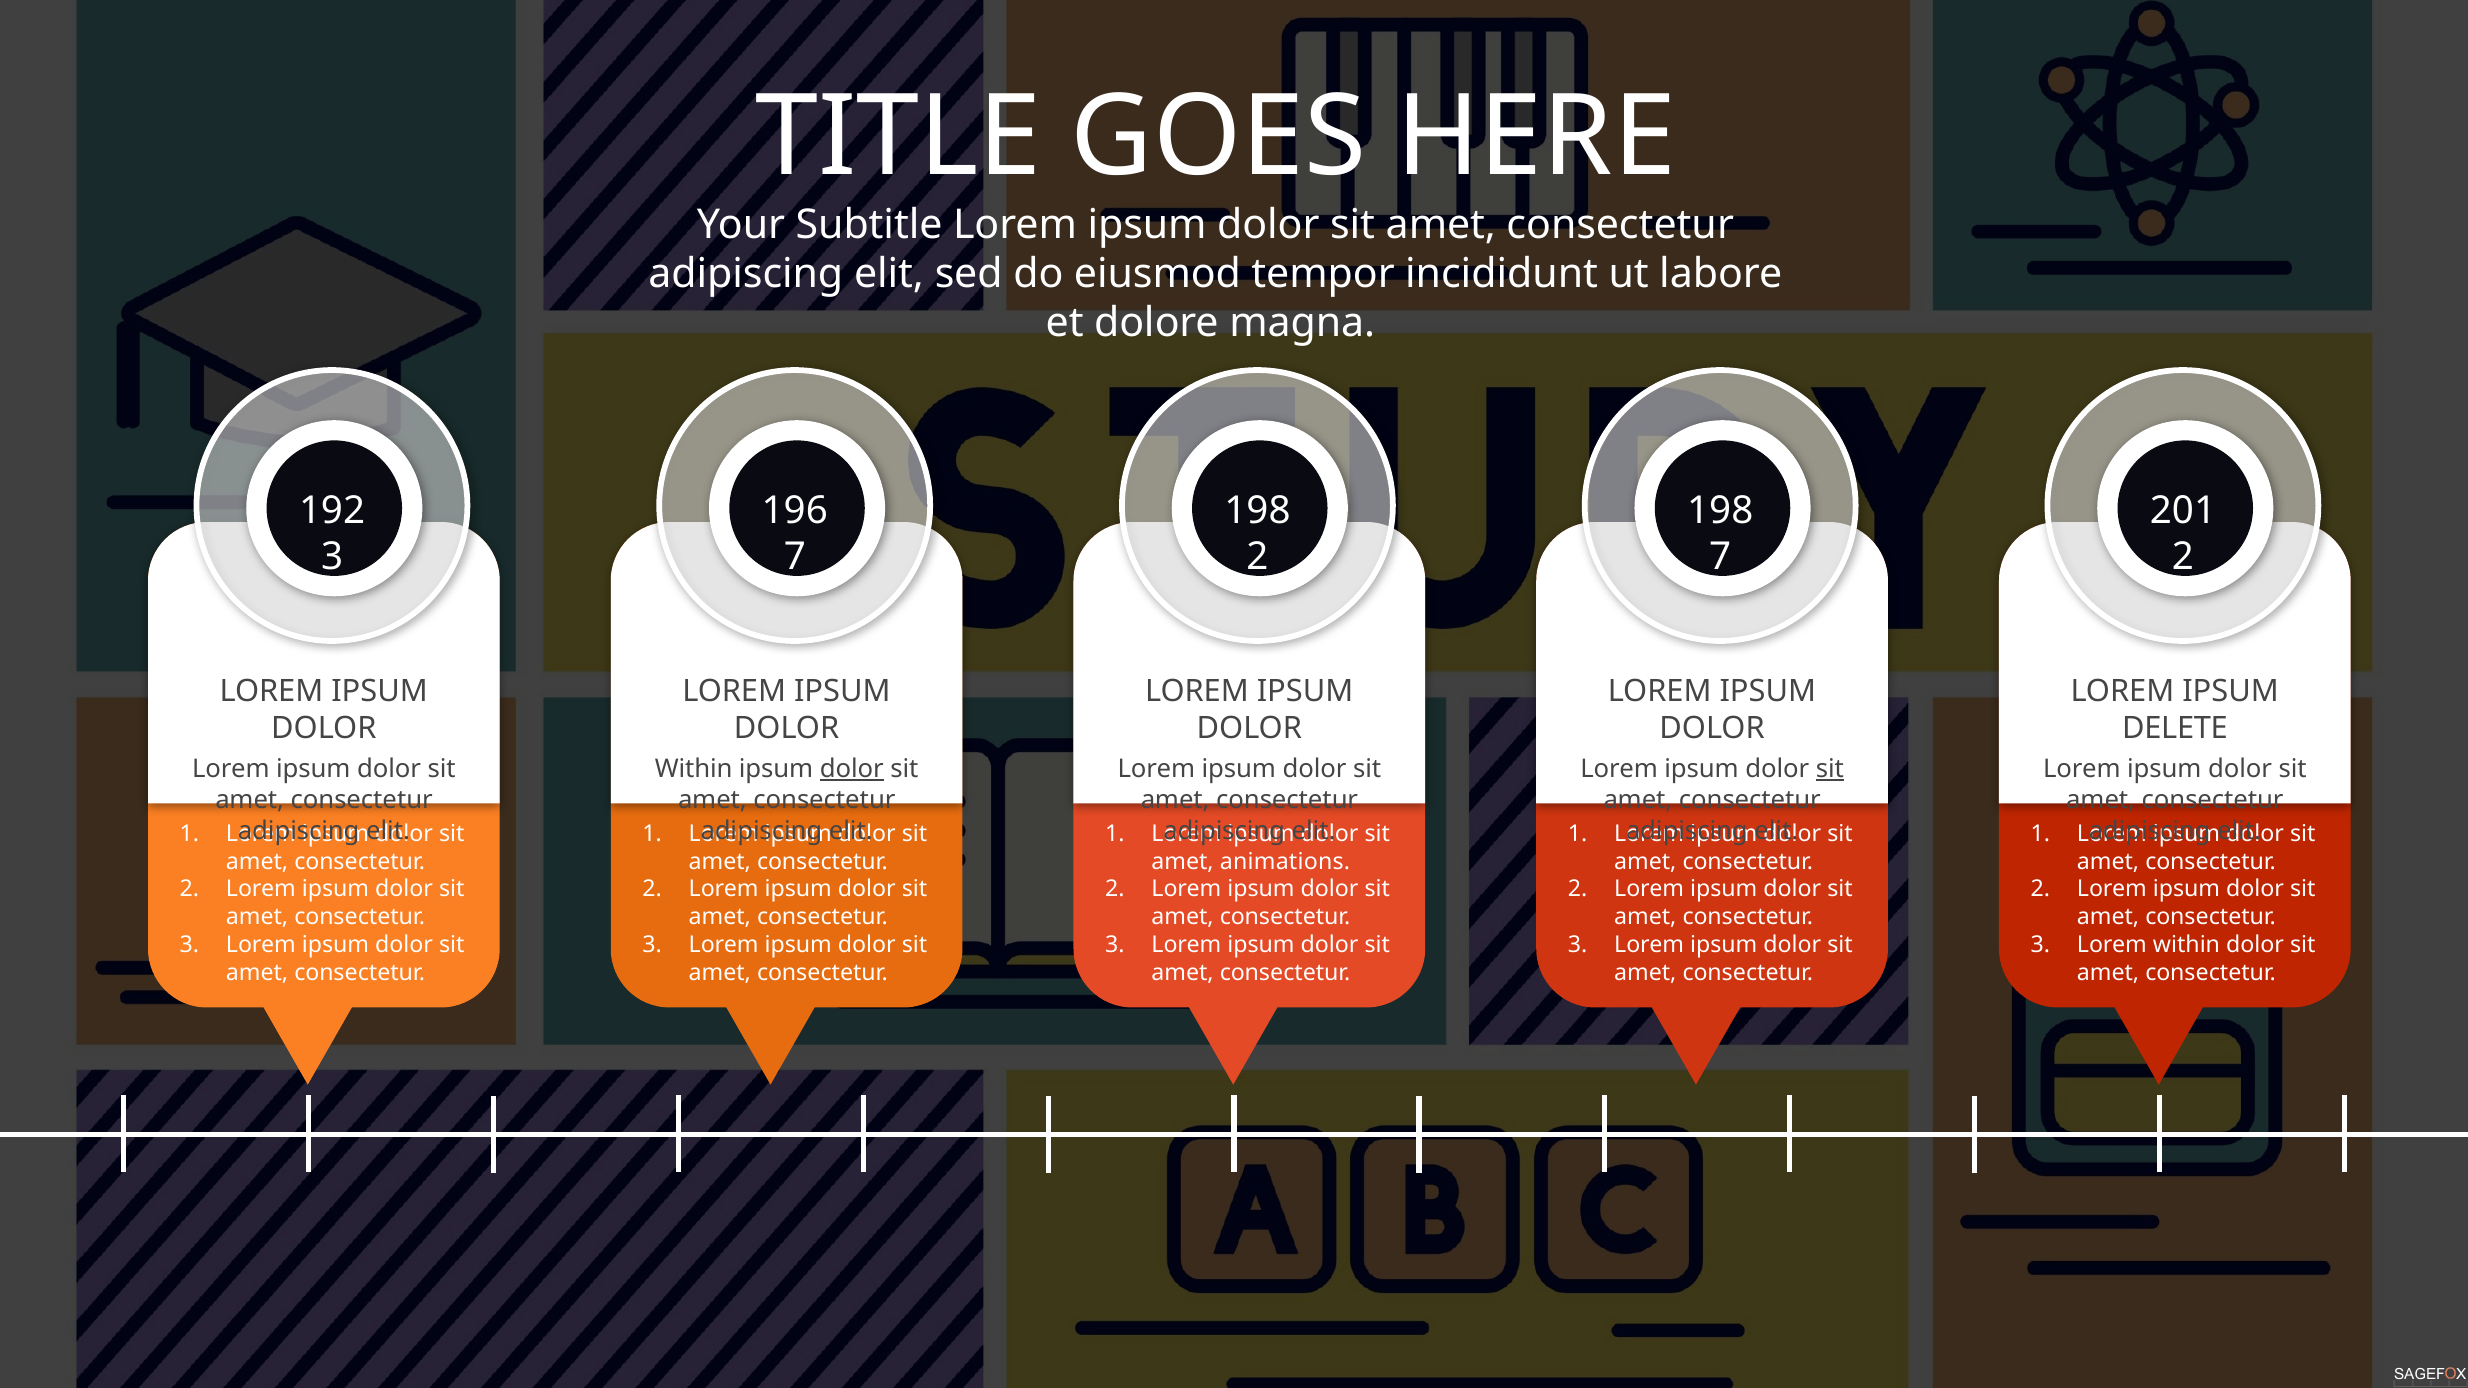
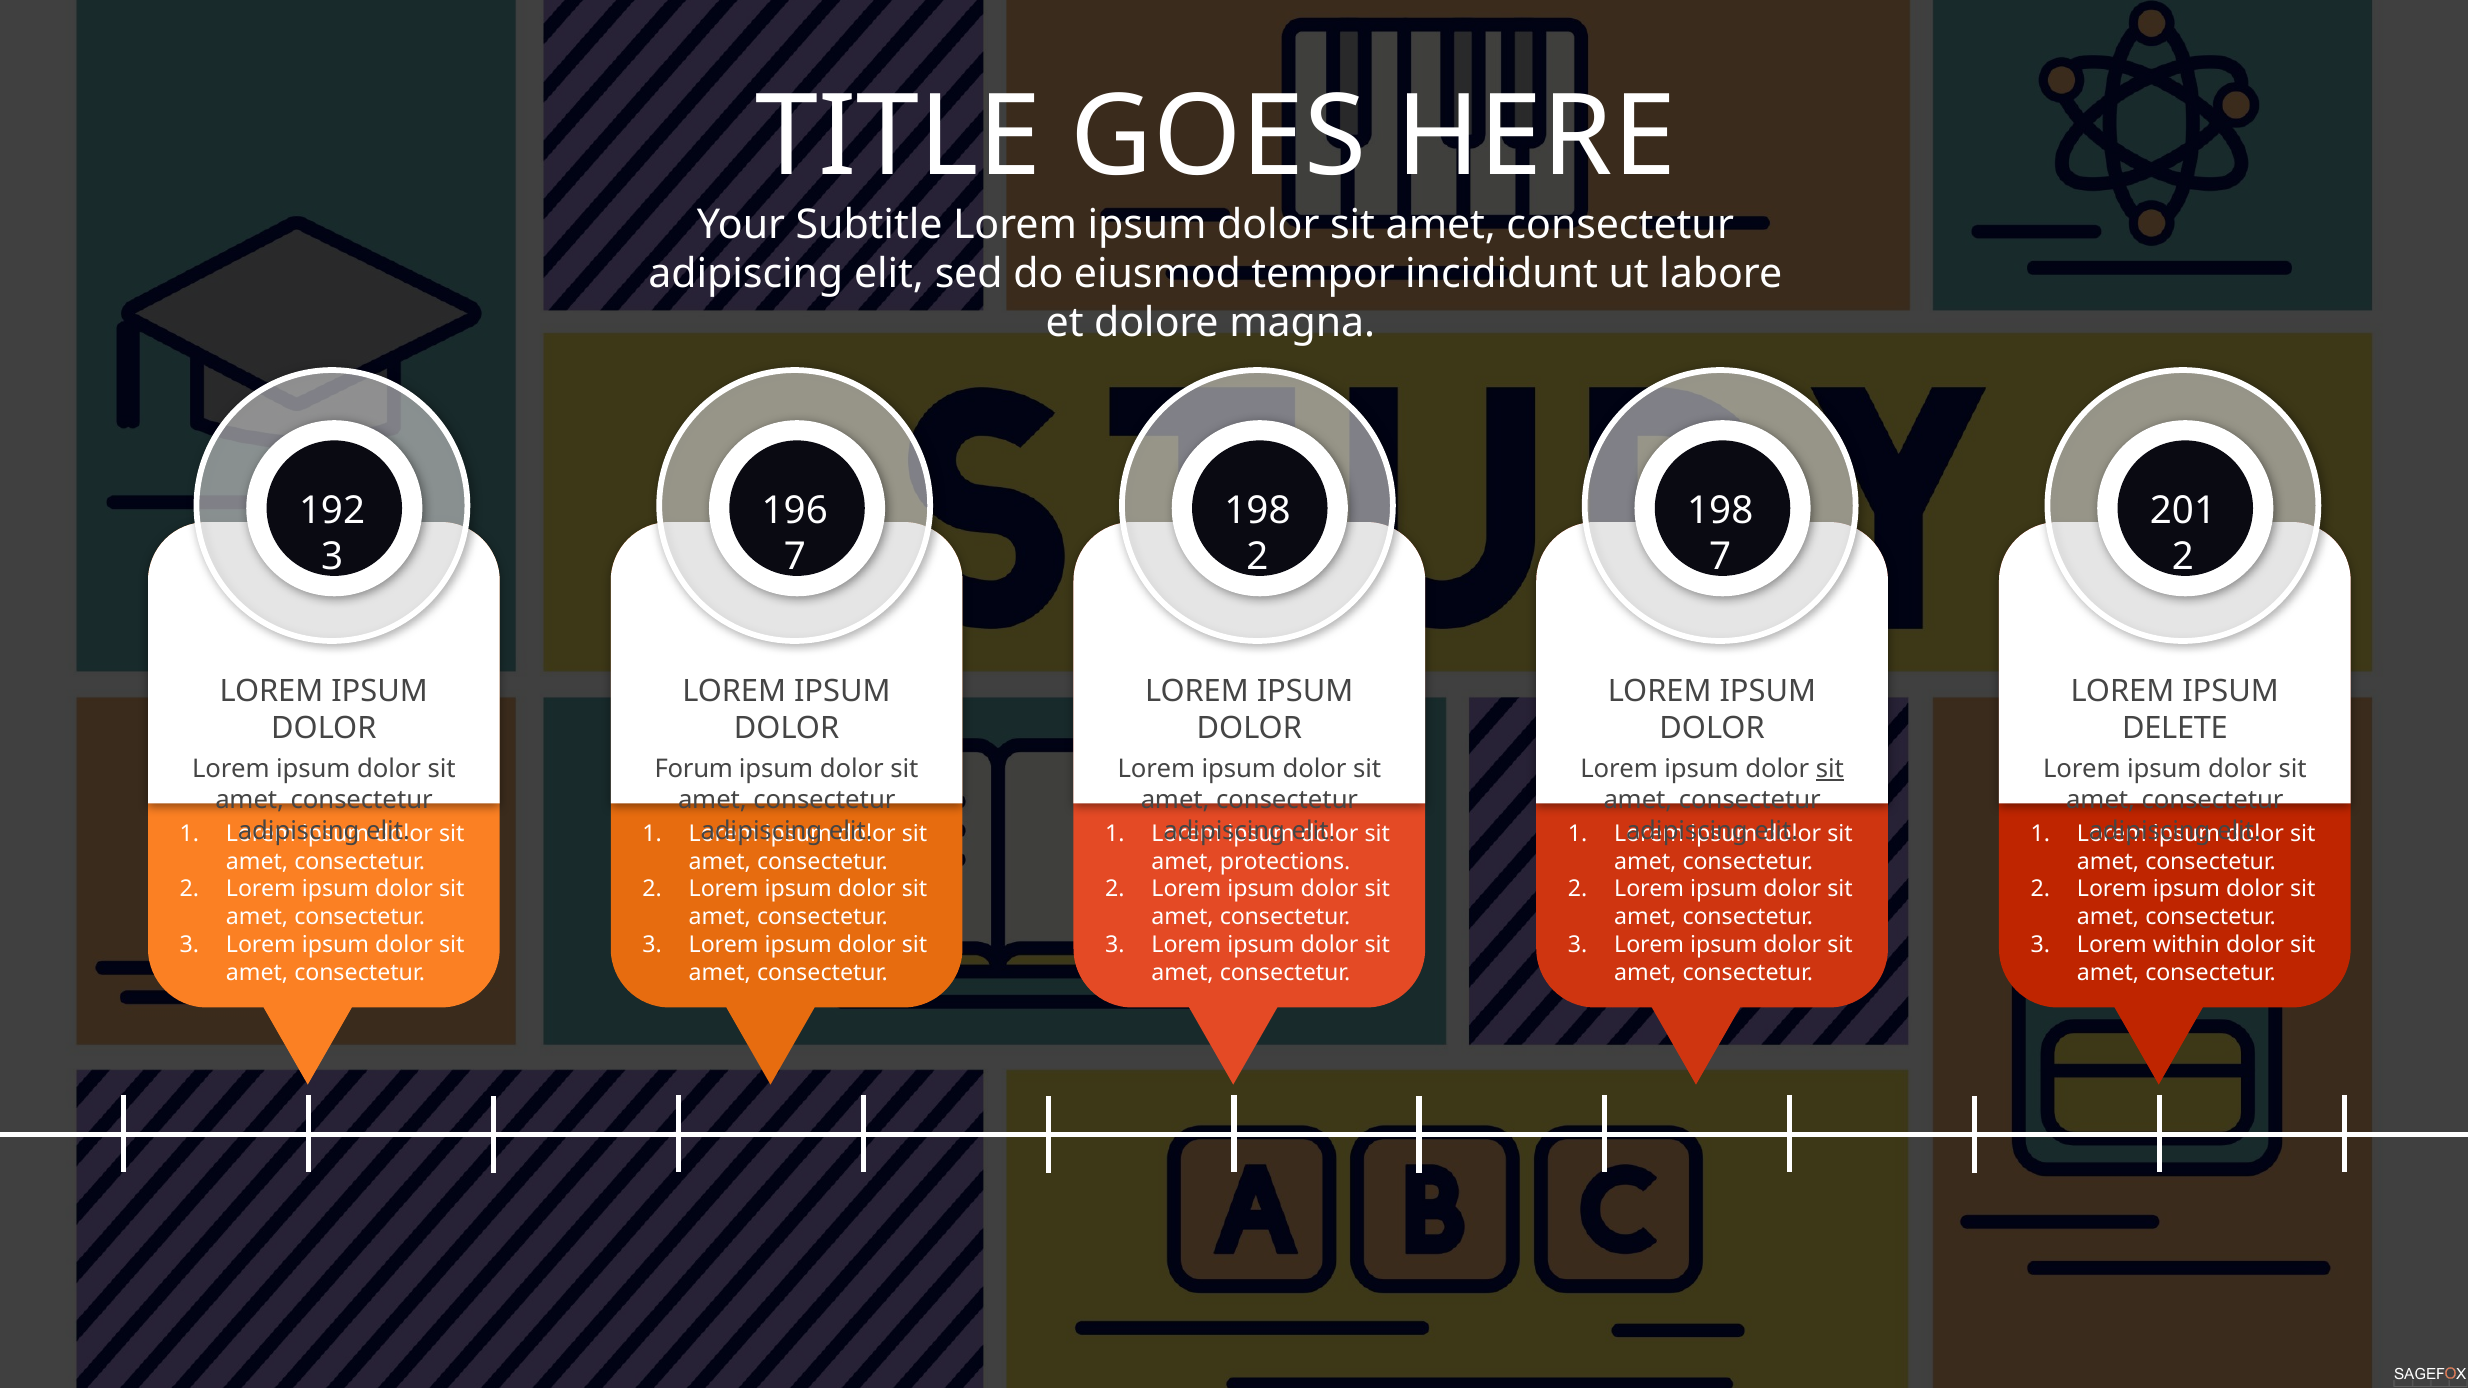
Within: Within -> Forum (694, 769)
dolor underline: present -> none (852, 769)
animations: animations -> protections (1285, 862)
